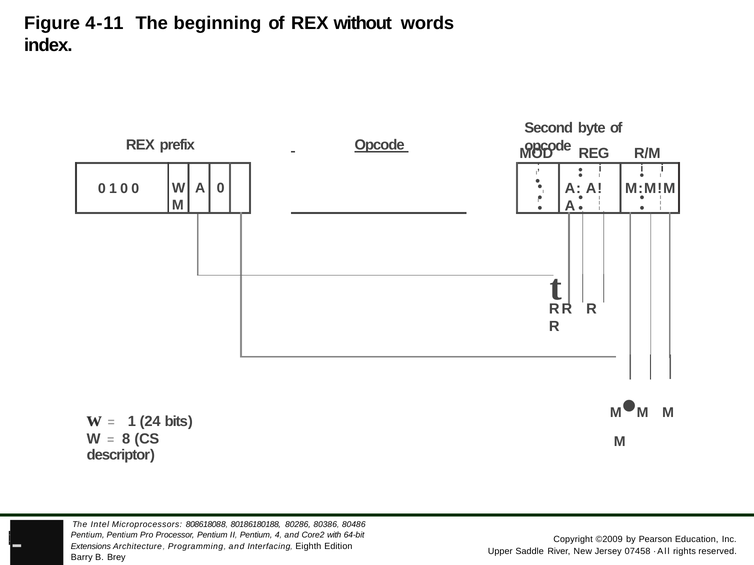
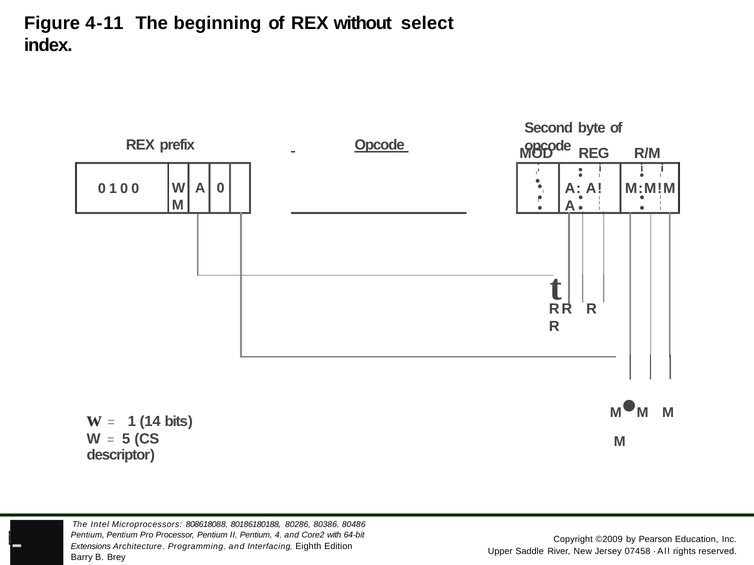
words: words -> select (427, 23)
24: 24 -> 14 (150, 422)
8: 8 -> 5 (126, 439)
